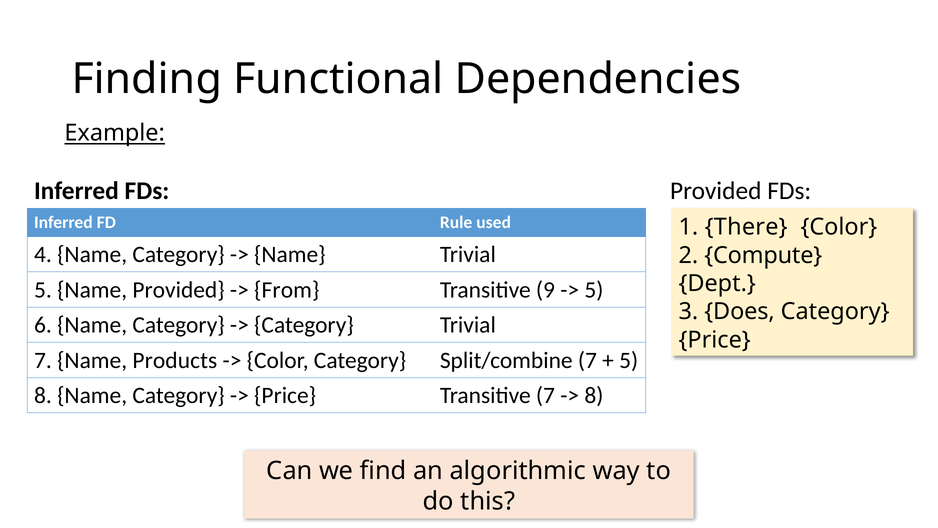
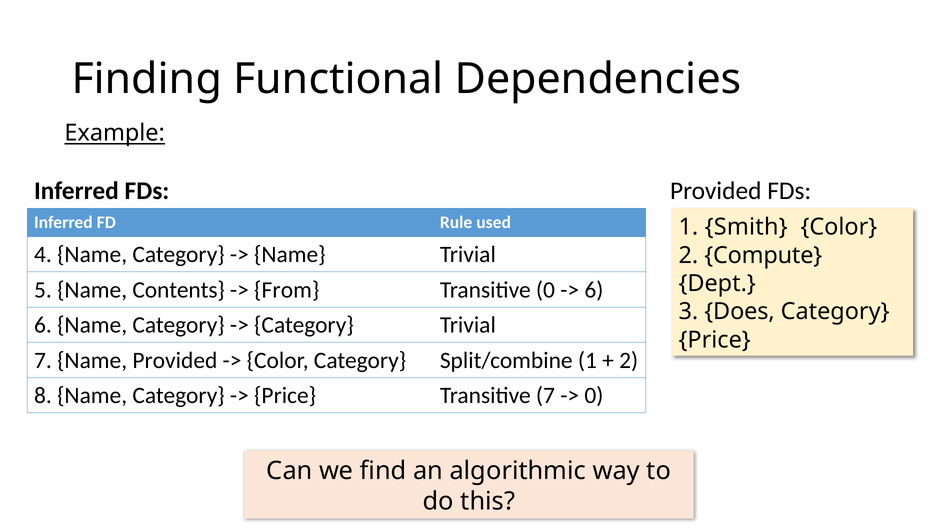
There: There -> Smith (746, 227)
Name Provided: Provided -> Contents (179, 290)
Transitive 9: 9 -> 0 (545, 290)
5: 5 -> 6 (594, 290)
Name Products: Products -> Provided (175, 360)
Split/combine 7: 7 -> 1 (587, 360)
5: 5 -> 2 (629, 360)
8: 8 -> 0 (594, 395)
